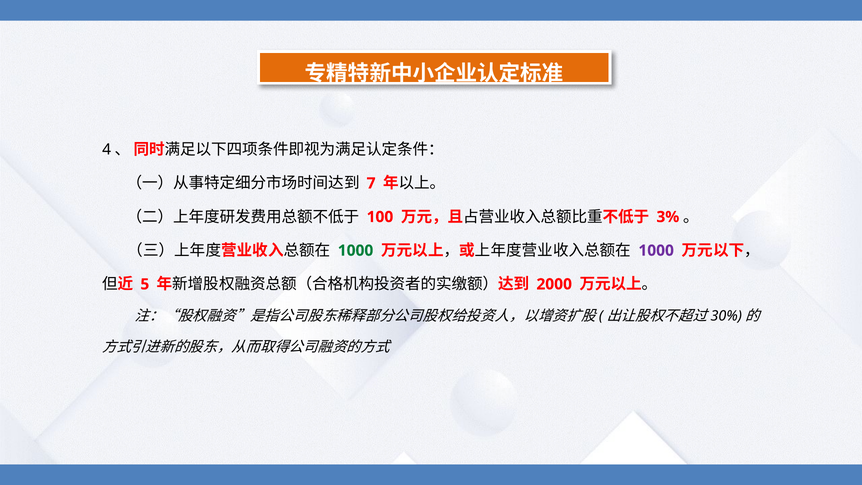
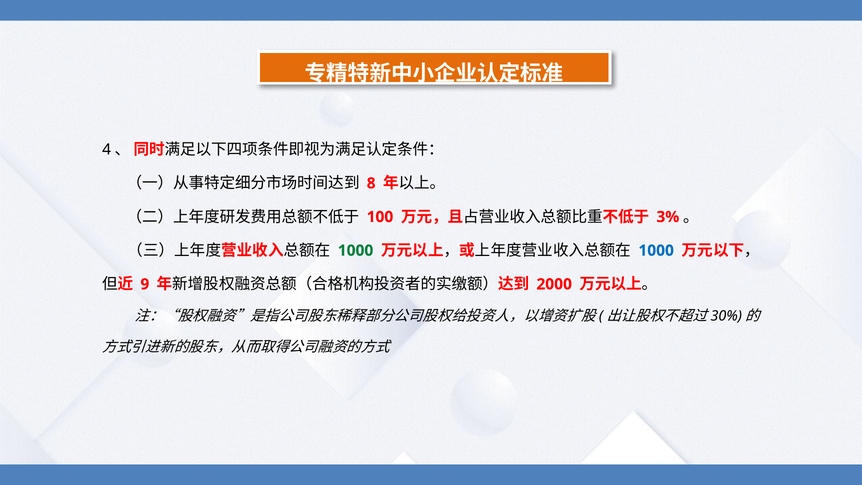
7: 7 -> 8 (371, 183)
1000 colour: purple -> blue (656, 251)
5: 5 -> 9 (145, 284)
